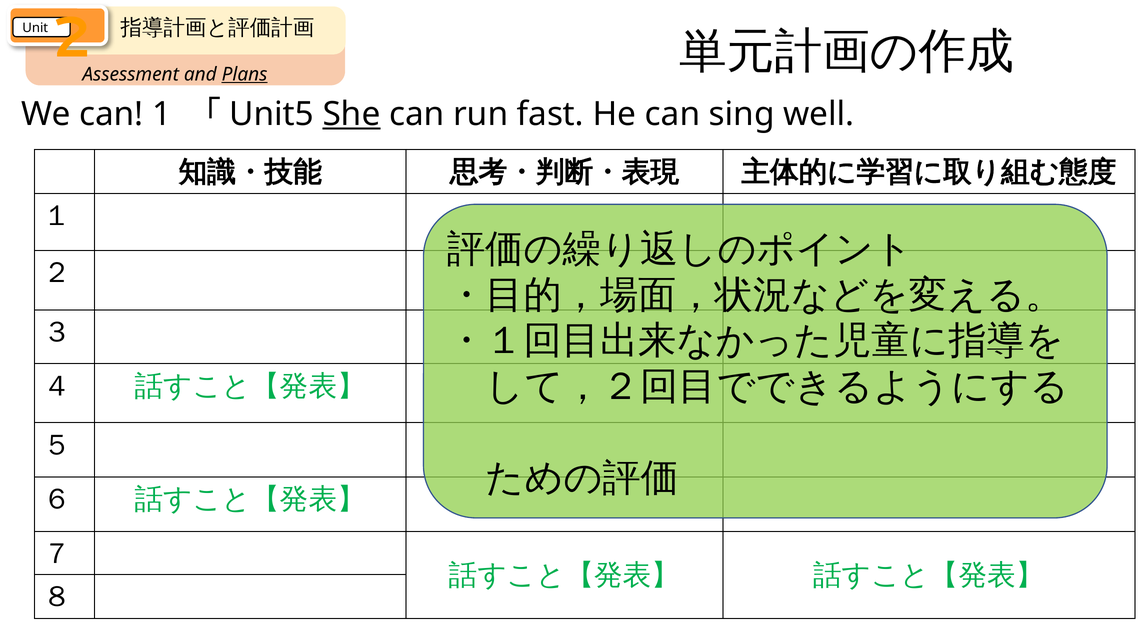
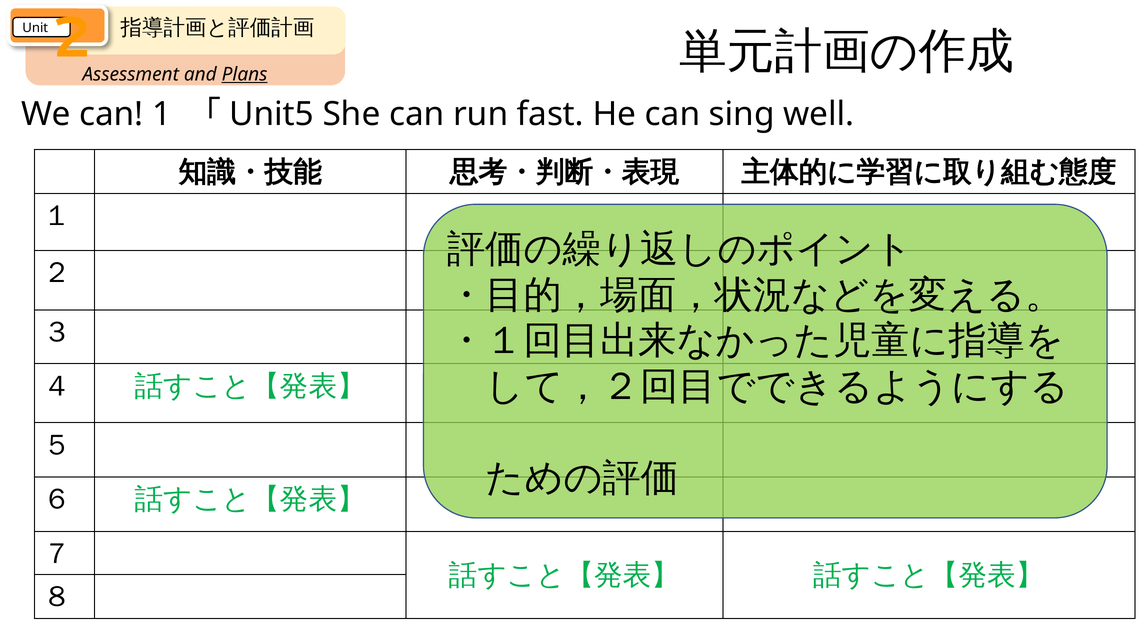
She underline: present -> none (352, 114)
